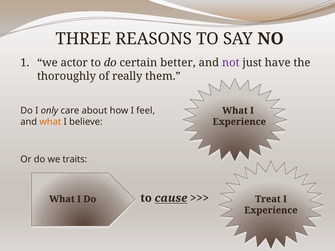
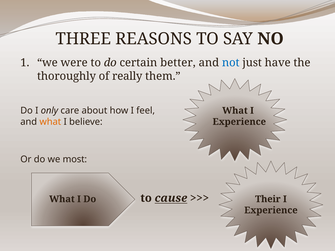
actor: actor -> were (74, 63)
not colour: purple -> blue (231, 63)
traits: traits -> most (75, 160)
Treat: Treat -> Their (268, 199)
